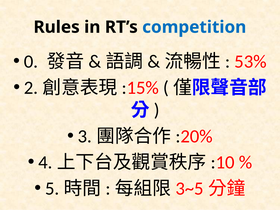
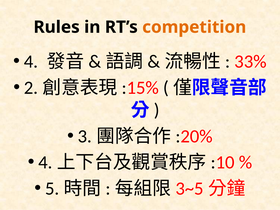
competition colour: blue -> orange (194, 27)
0: 0 -> 4 (31, 62)
53%: 53% -> 33% (250, 62)
